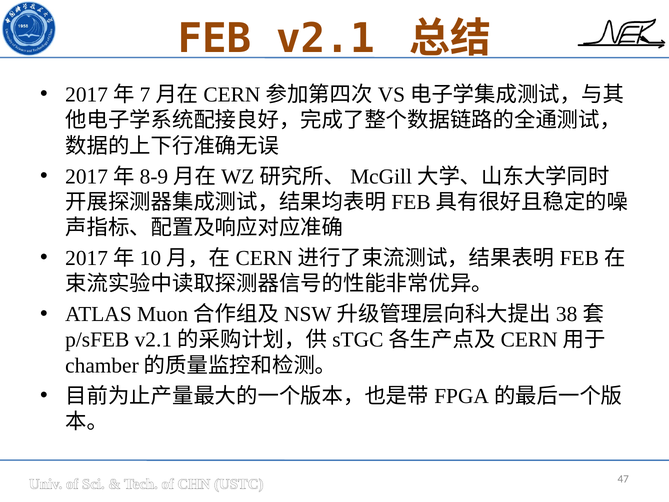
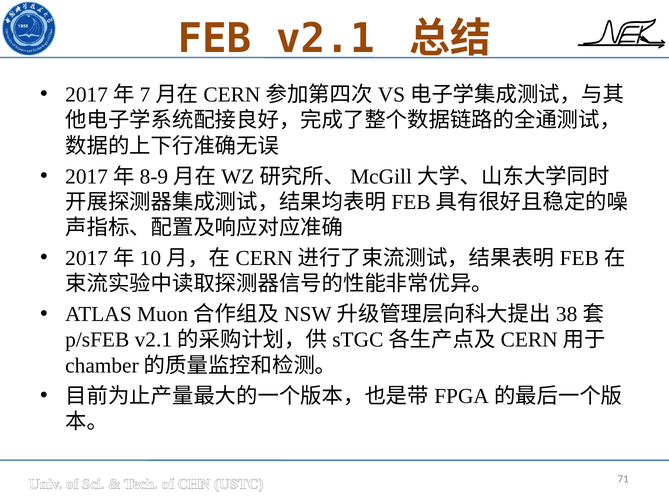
47: 47 -> 71 (623, 479)
